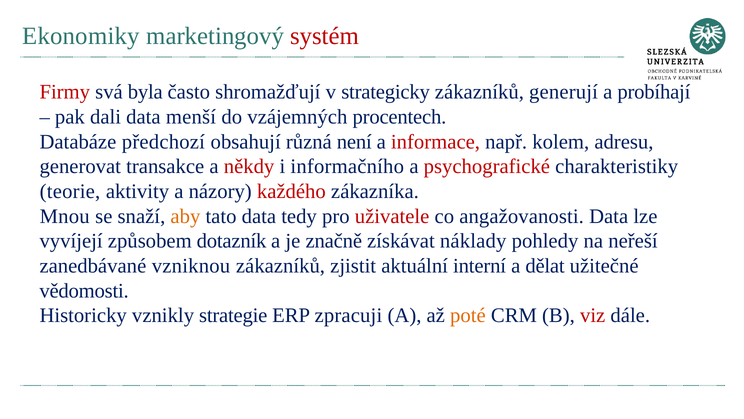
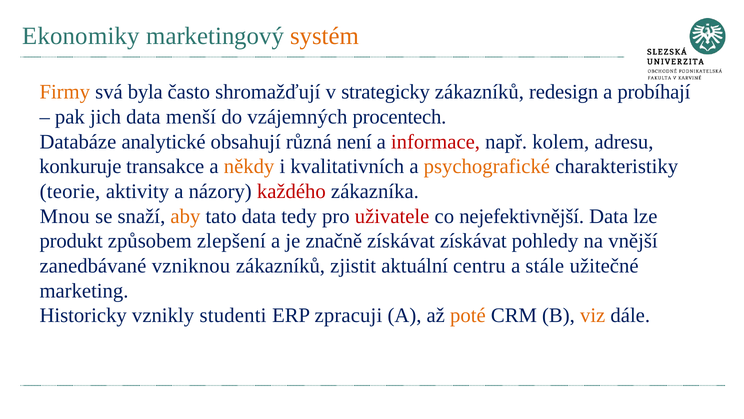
systém colour: red -> orange (325, 36)
Firmy colour: red -> orange (65, 92)
generují: generují -> redesign (564, 92)
dali: dali -> jich (106, 117)
předchozí: předchozí -> analytické (164, 142)
generovat: generovat -> konkuruje (80, 166)
někdy colour: red -> orange (249, 166)
informačního: informačního -> kvalitativních (347, 166)
psychografické colour: red -> orange (487, 166)
angažovanosti: angažovanosti -> nejefektivnější (522, 216)
vyvíjejí: vyvíjejí -> produkt (71, 241)
dotazník: dotazník -> zlepšení (231, 241)
získávat náklady: náklady -> získávat (473, 241)
neřeší: neřeší -> vnější (633, 241)
interní: interní -> centru (479, 266)
dělat: dělat -> stále (545, 266)
vědomosti: vědomosti -> marketing (84, 290)
strategie: strategie -> studenti (233, 315)
viz colour: red -> orange (593, 315)
